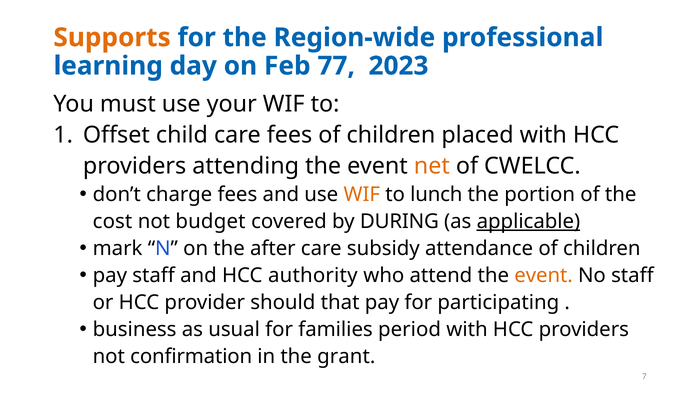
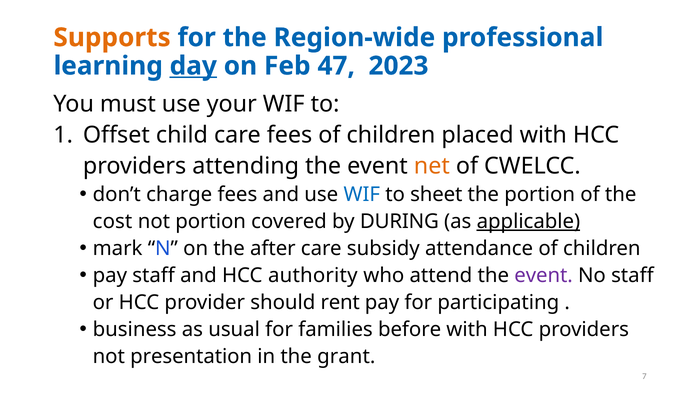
day underline: none -> present (193, 66)
77: 77 -> 47 (336, 66)
WIF colour: orange -> blue (362, 194)
lunch: lunch -> sheet (436, 194)
not budget: budget -> portion (211, 221)
event colour: orange -> purple (544, 276)
that: that -> rent (340, 302)
period: period -> before (410, 330)
confirmation: confirmation -> presentation (191, 356)
